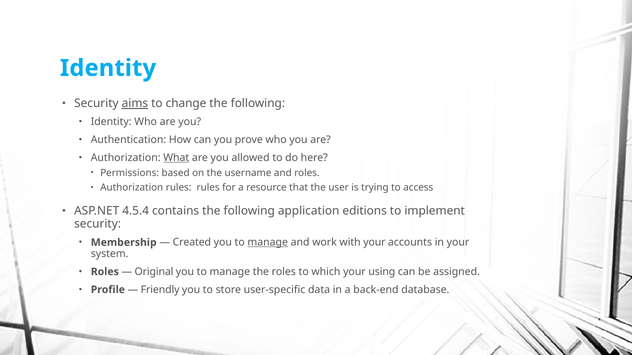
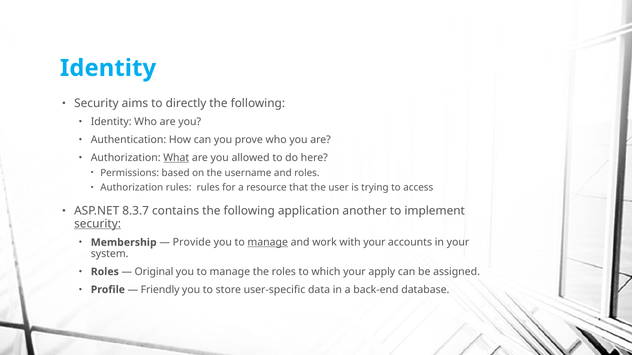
aims underline: present -> none (135, 104)
change: change -> directly (186, 104)
4.5.4: 4.5.4 -> 8.3.7 (136, 211)
editions: editions -> another (365, 211)
security underline: none -> present (98, 224)
Created: Created -> Provide (192, 243)
using: using -> apply (382, 272)
